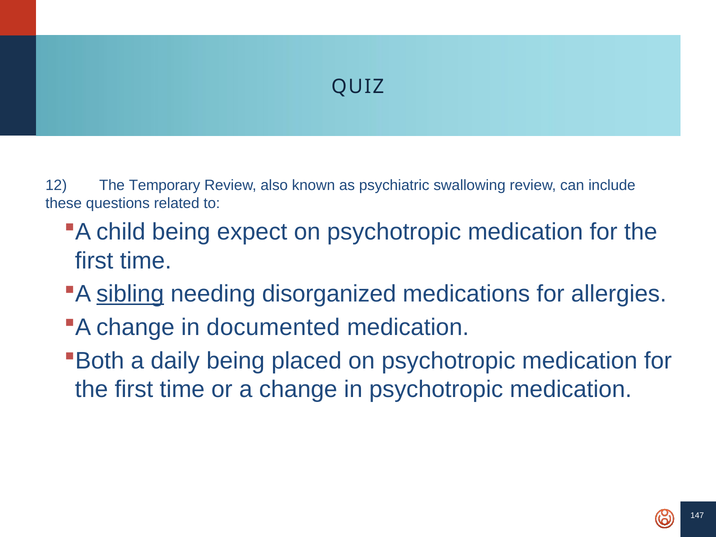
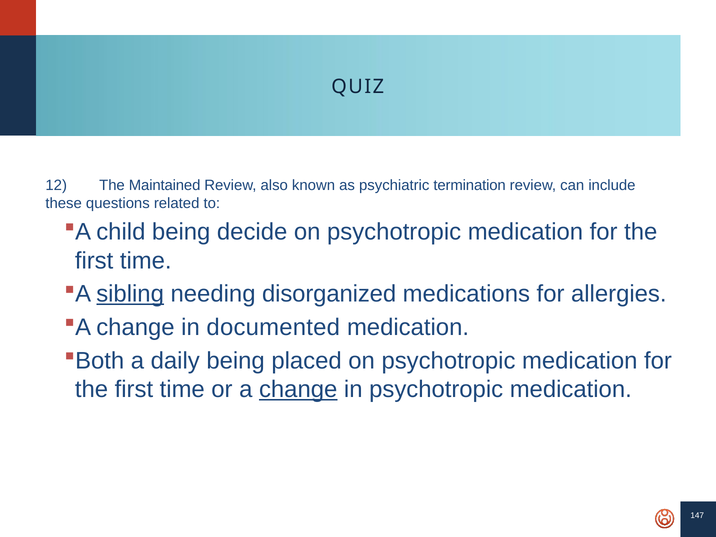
Temporary: Temporary -> Maintained (165, 185)
swallowing: swallowing -> termination (470, 185)
expect: expect -> decide (252, 232)
change underline: none -> present (298, 390)
